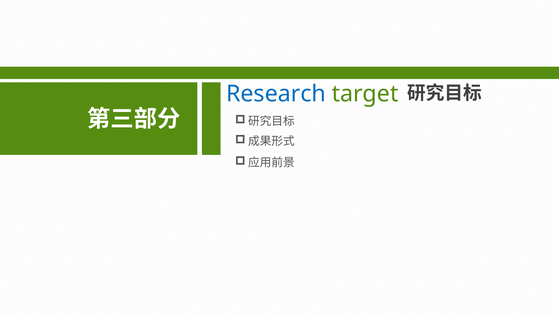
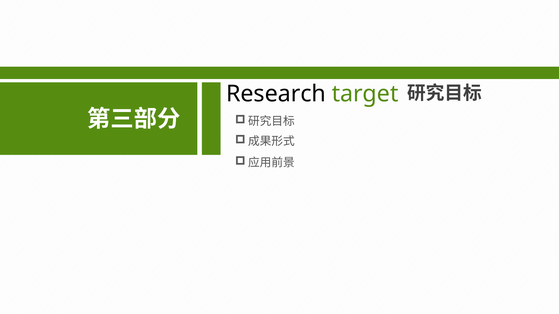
Research colour: blue -> black (276, 94)
